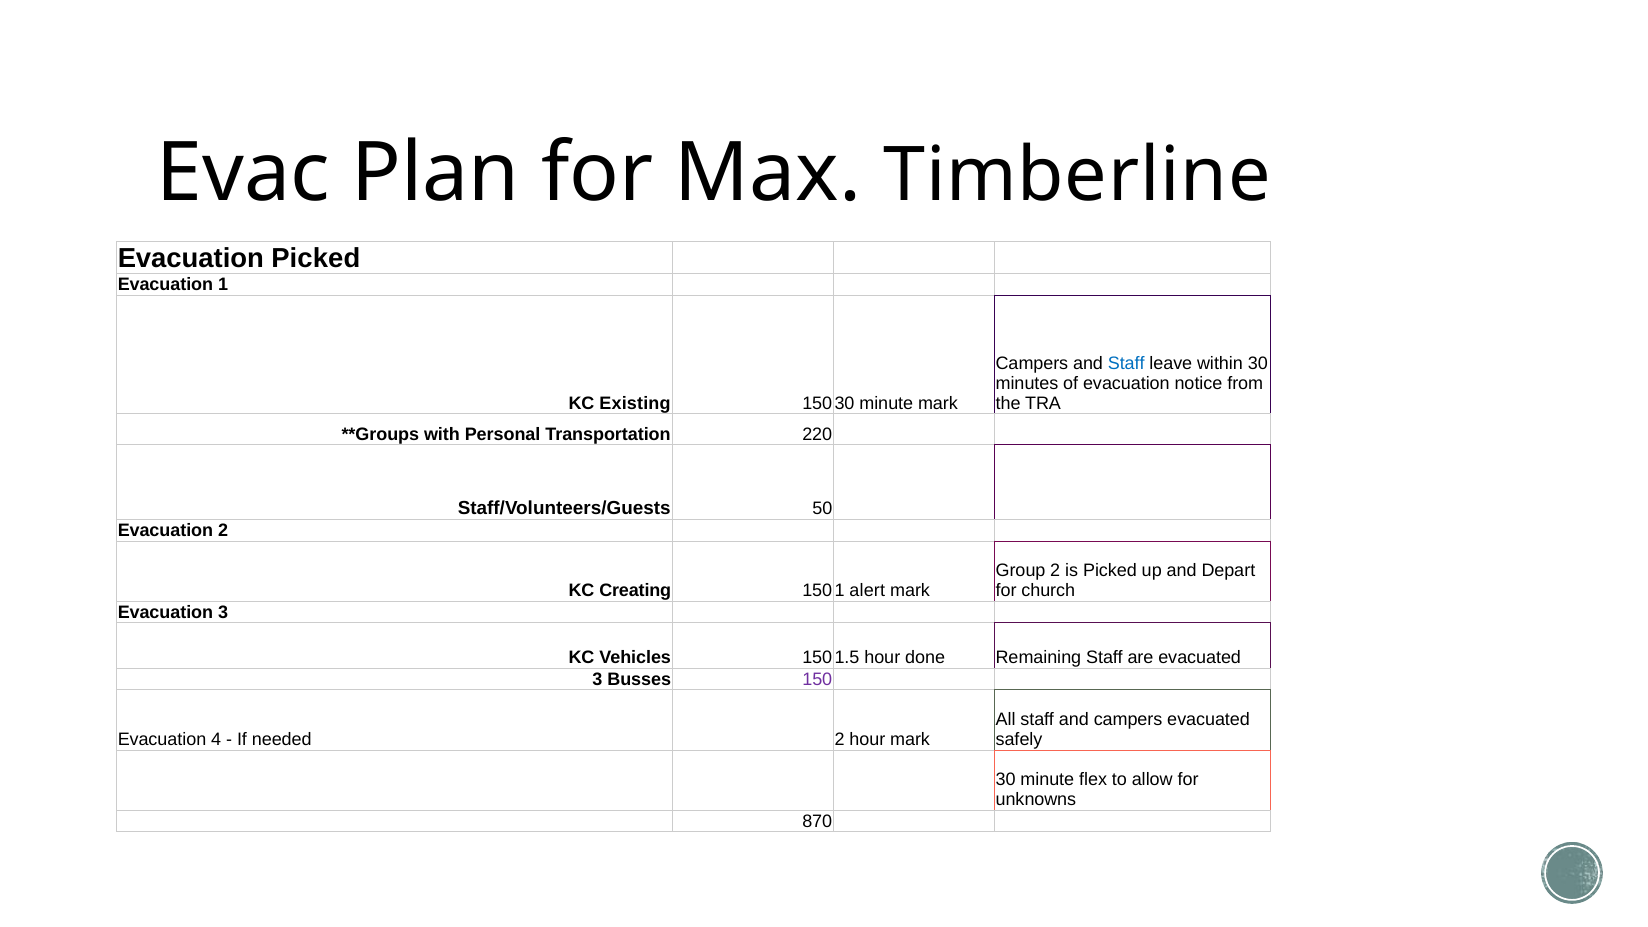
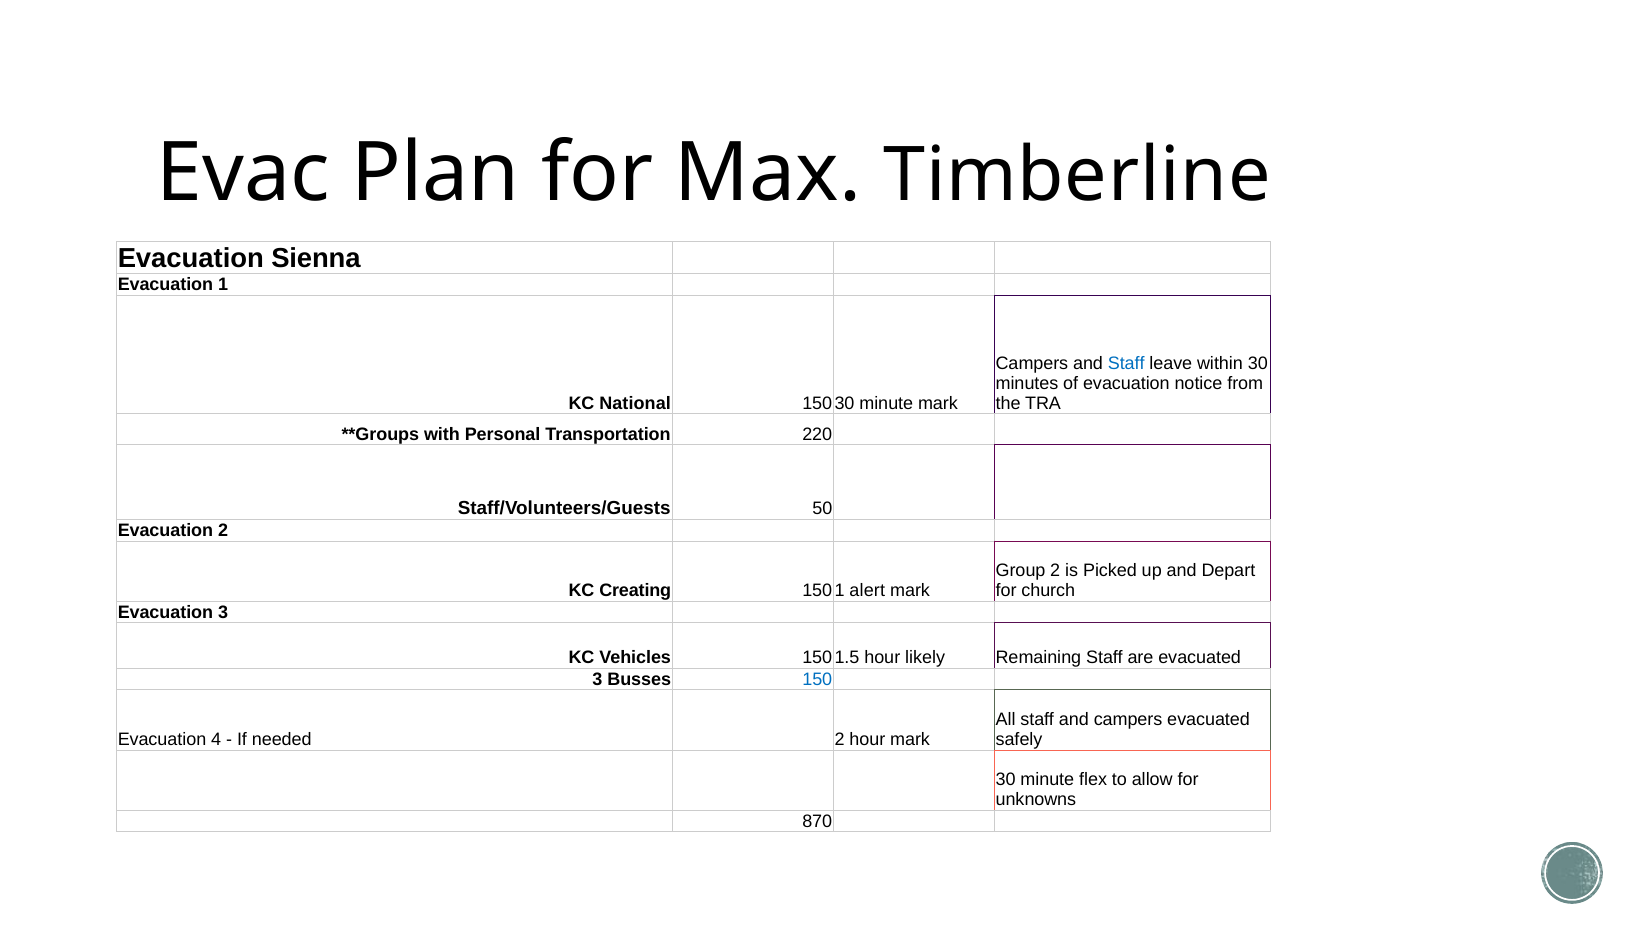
Evacuation Picked: Picked -> Sienna (316, 258)
Existing: Existing -> National (635, 403)
done: done -> likely (925, 658)
150 colour: purple -> blue (817, 679)
